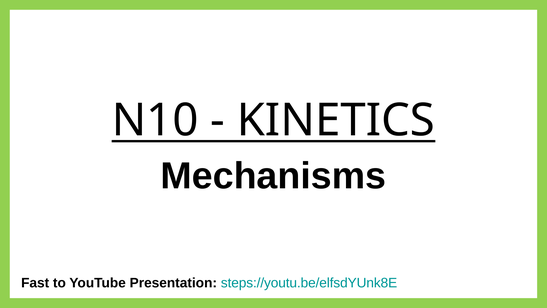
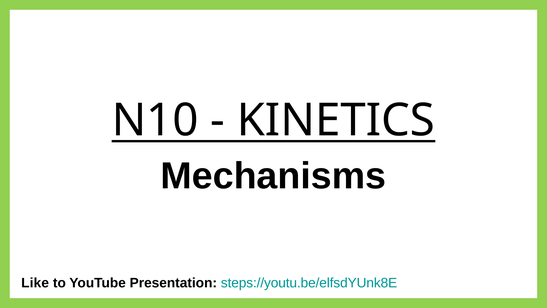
Fast: Fast -> Like (35, 283)
